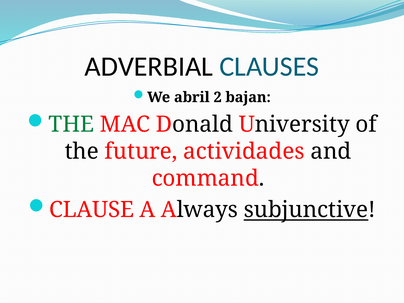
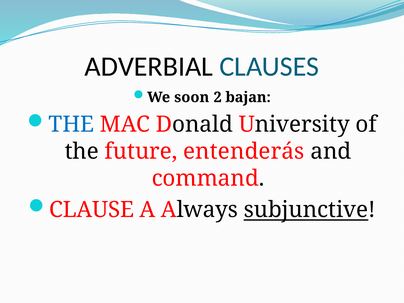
abril: abril -> soon (192, 97)
THE colour: green -> blue (71, 125)
actividades: actividades -> entenderás (244, 151)
